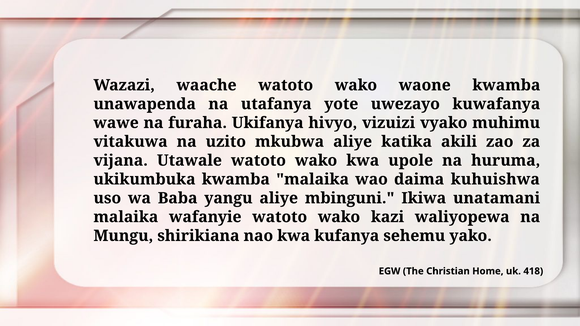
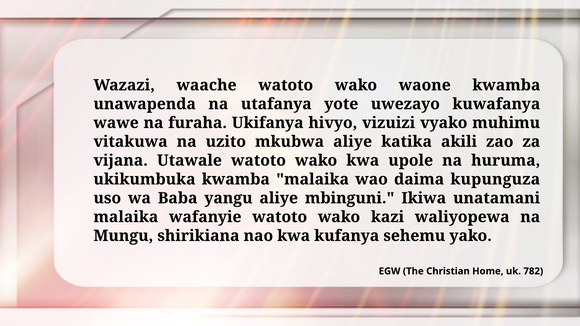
kuhuishwa: kuhuishwa -> kupunguza (495, 179)
418: 418 -> 782 (533, 271)
